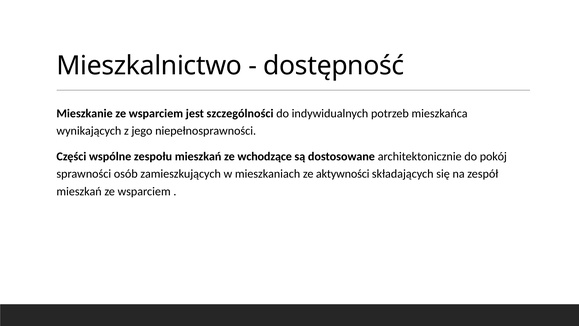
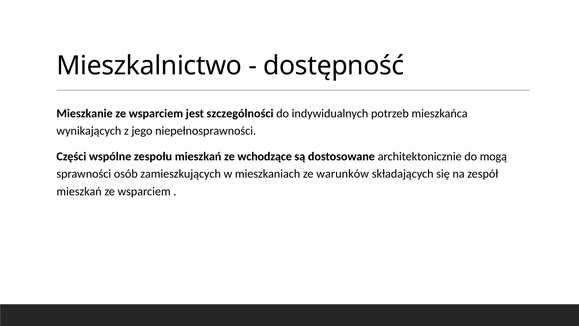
pokój: pokój -> mogą (493, 156)
aktywności: aktywności -> warunków (343, 174)
